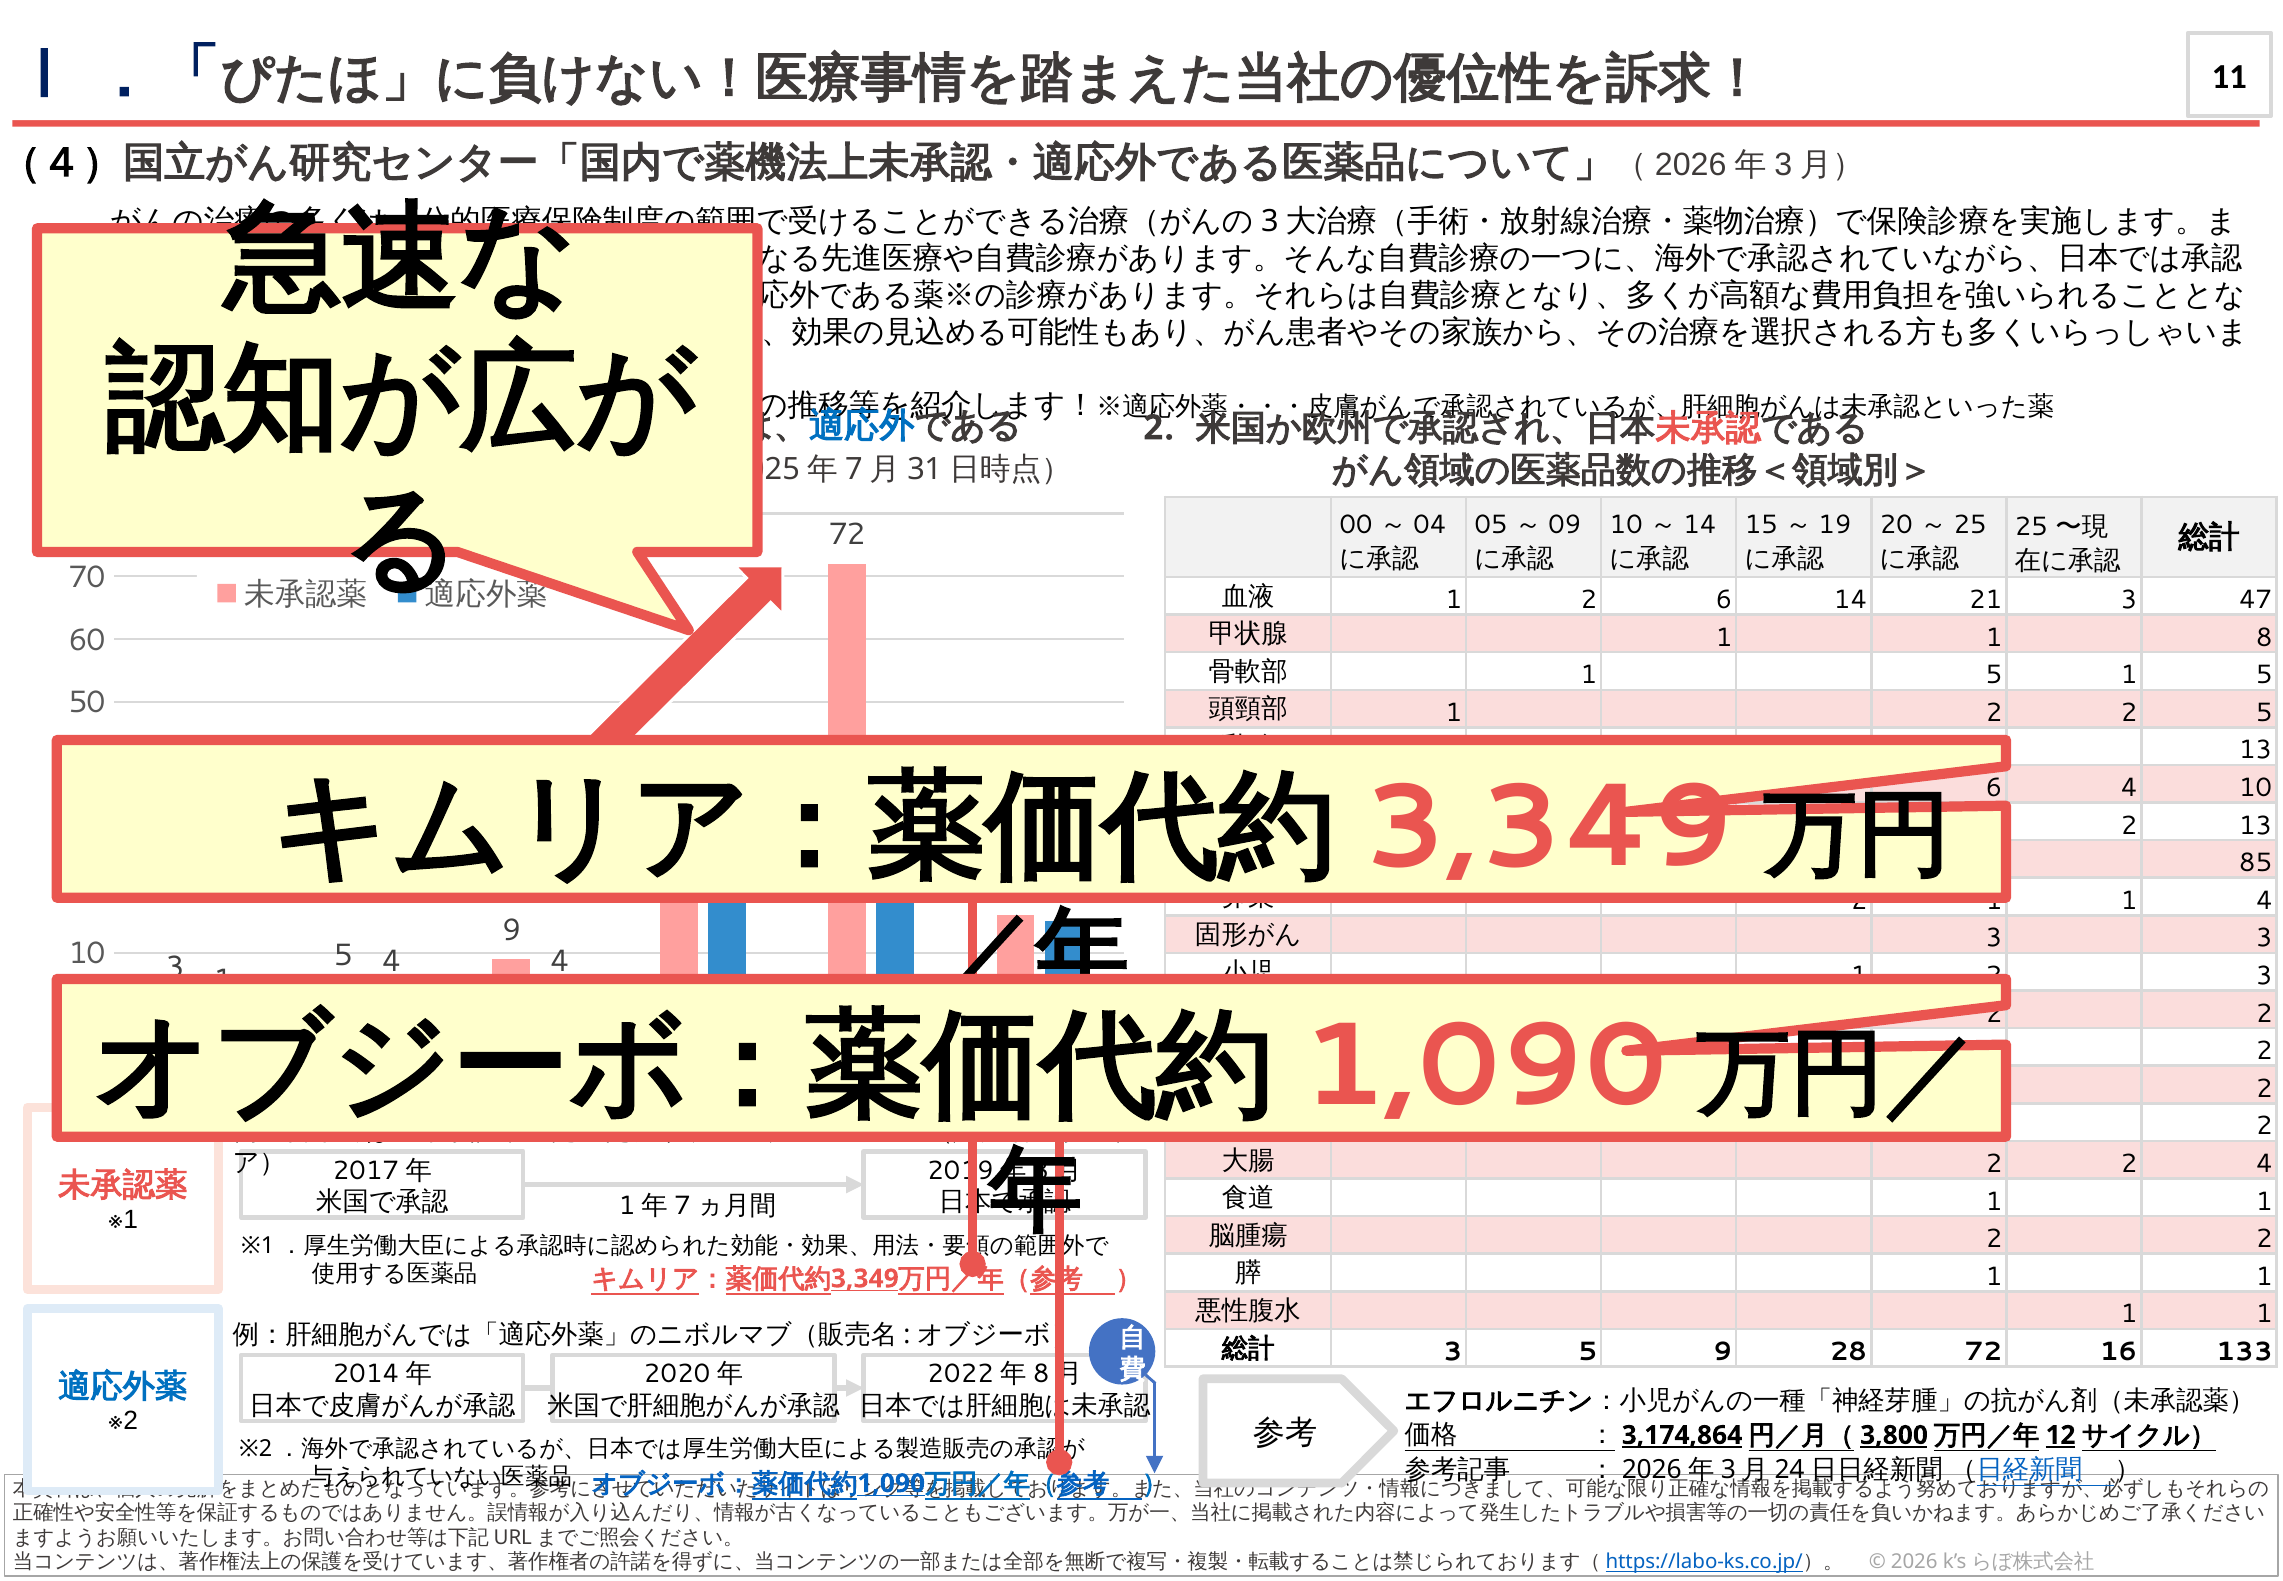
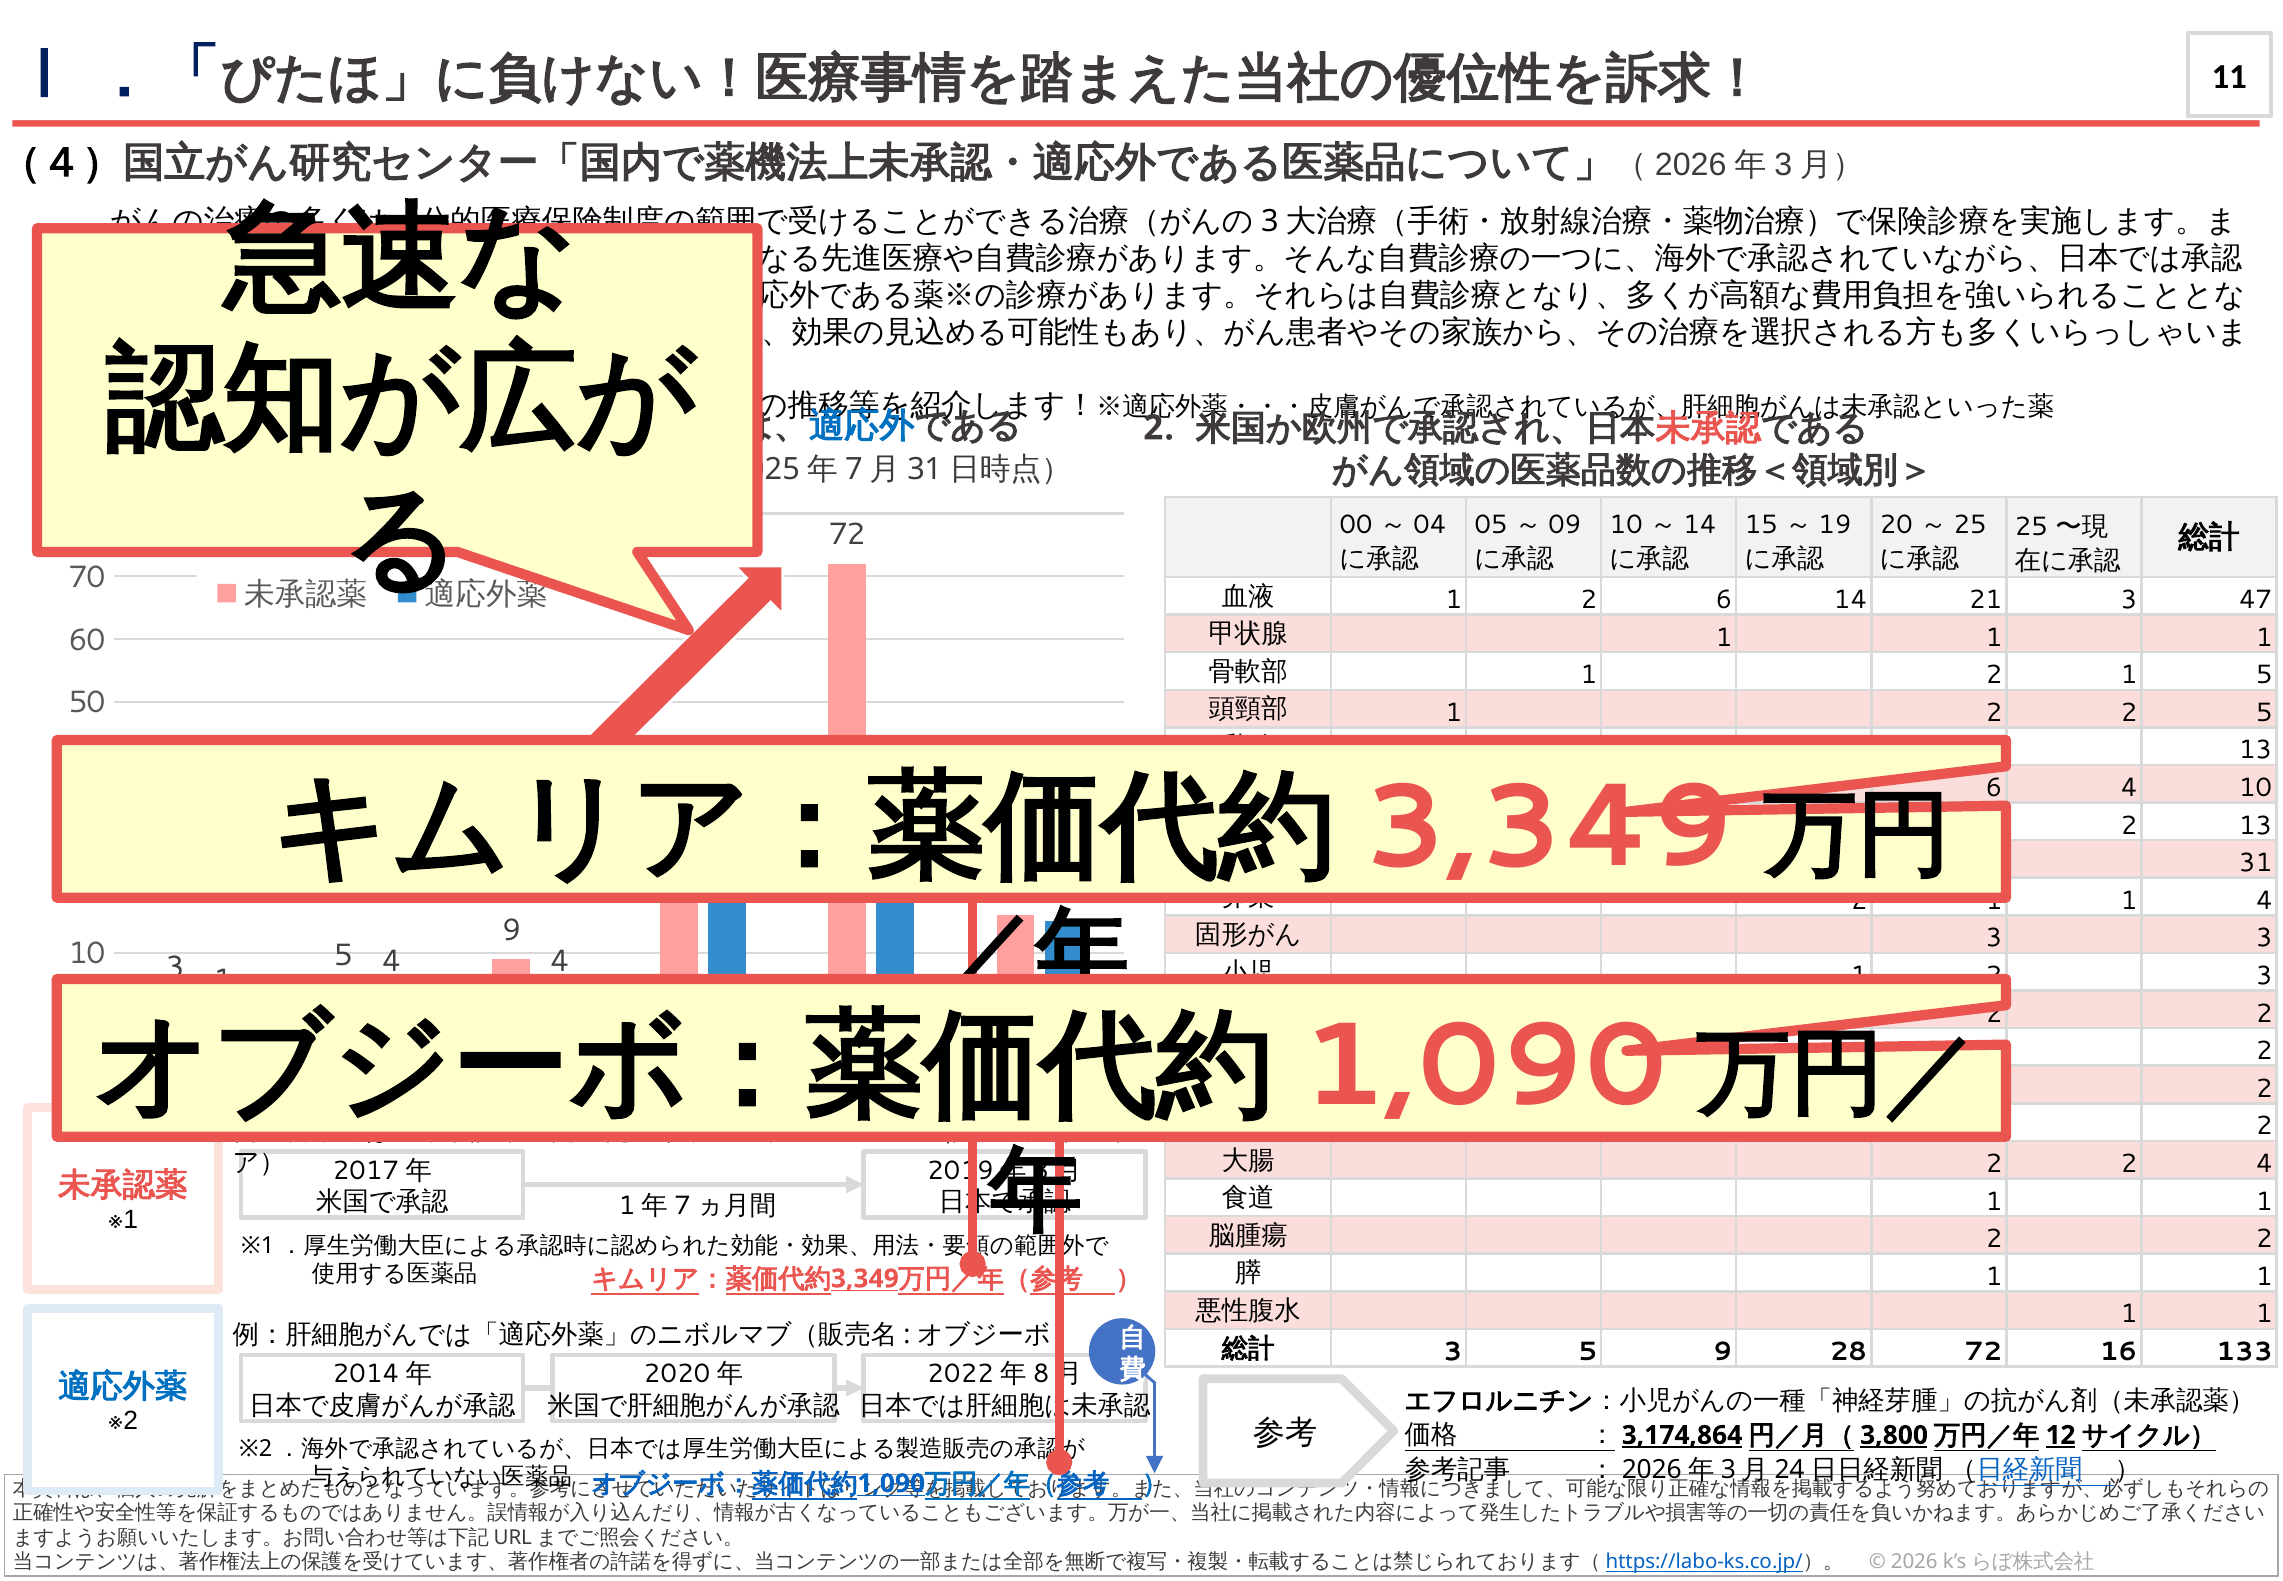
8: 8 -> 1 (2264, 637)
5: 5 -> 2 (1994, 675)
85: 85 -> 31 (2256, 863)
